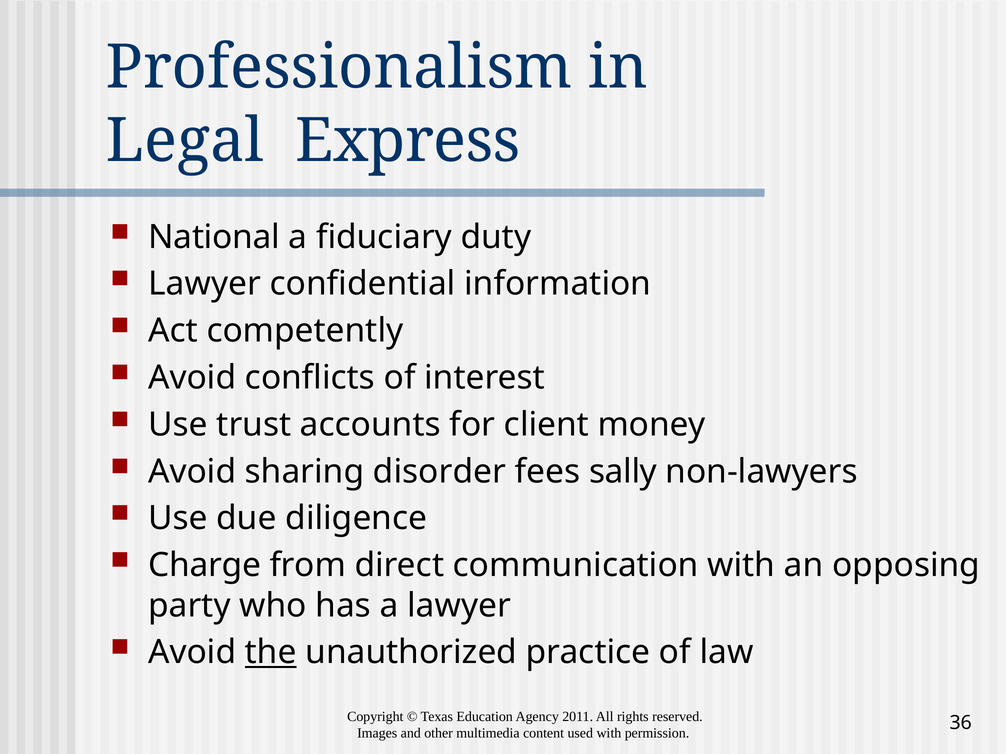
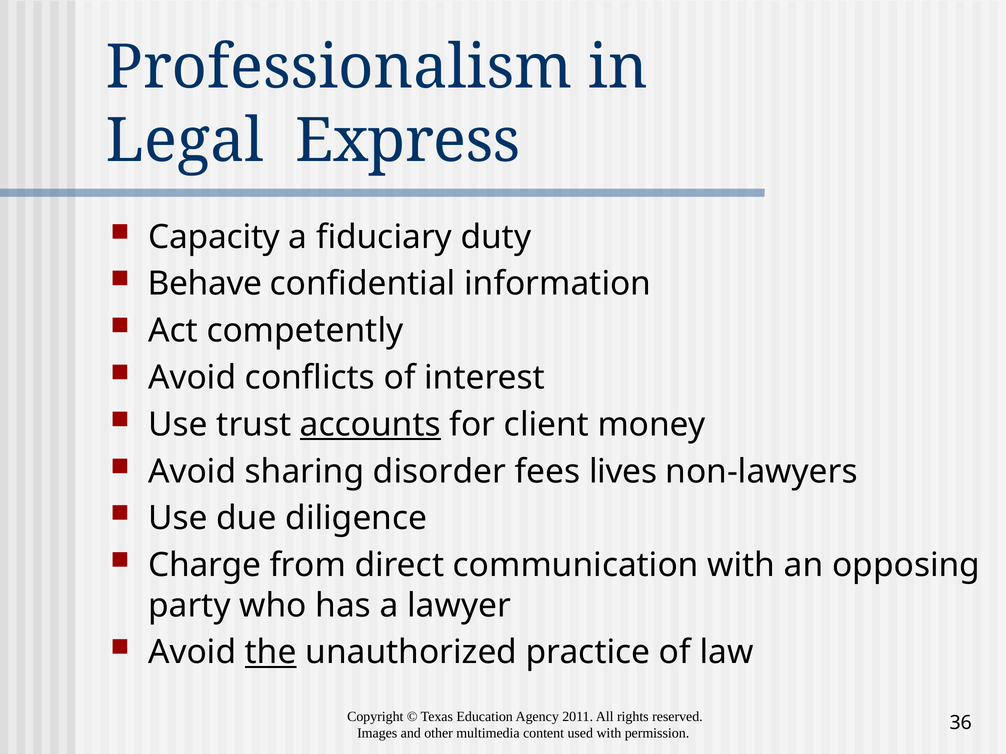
National: National -> Capacity (214, 237)
Lawyer: Lawyer -> Behave (205, 284)
accounts underline: none -> present (370, 425)
sally: sally -> lives (623, 472)
